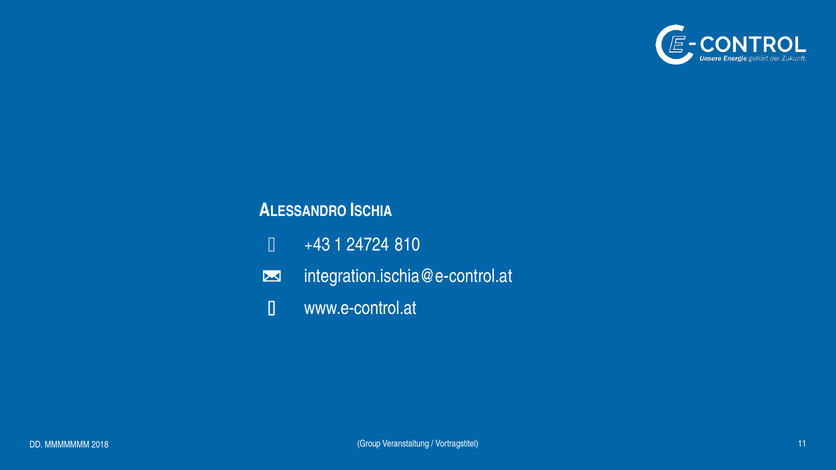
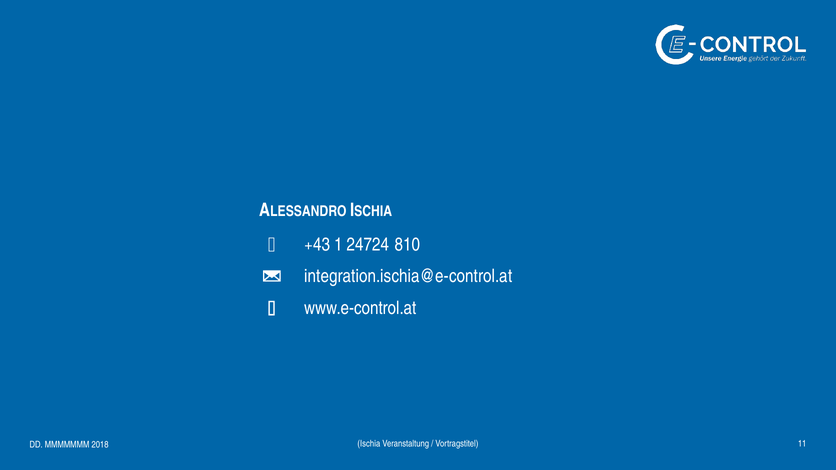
Group: Group -> Ischia (369, 444)
